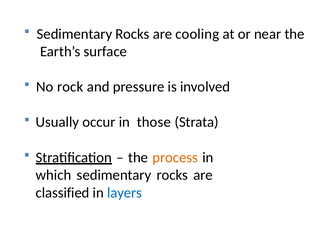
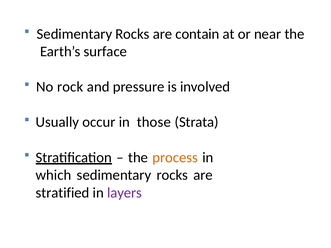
cooling: cooling -> contain (197, 34)
classified: classified -> stratified (63, 193)
layers colour: blue -> purple (125, 193)
